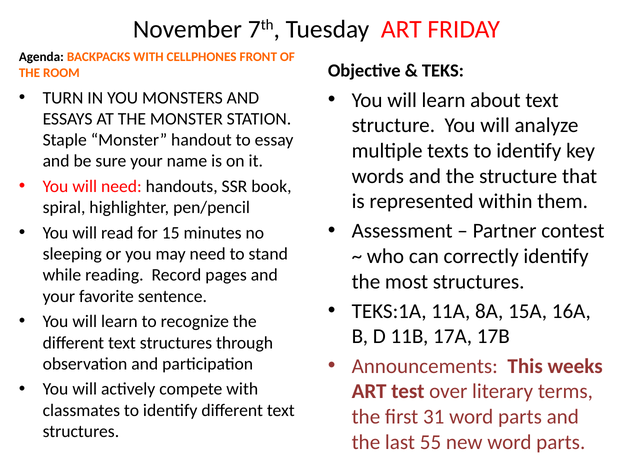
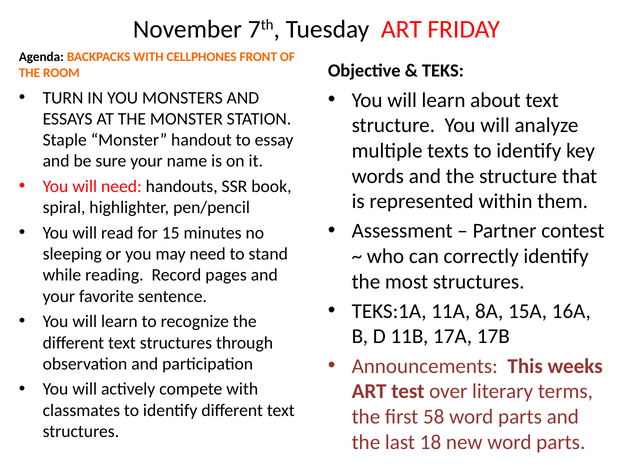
31: 31 -> 58 (434, 417)
55: 55 -> 18 (430, 442)
